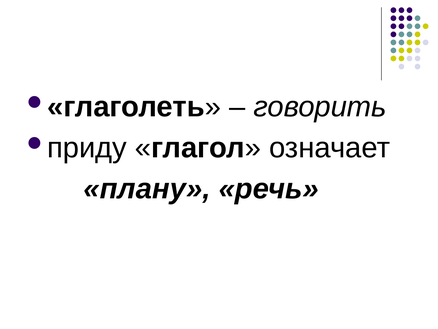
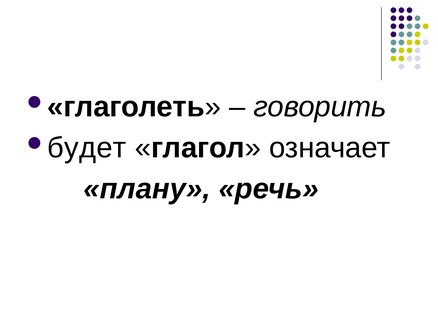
приду: приду -> будет (87, 148)
